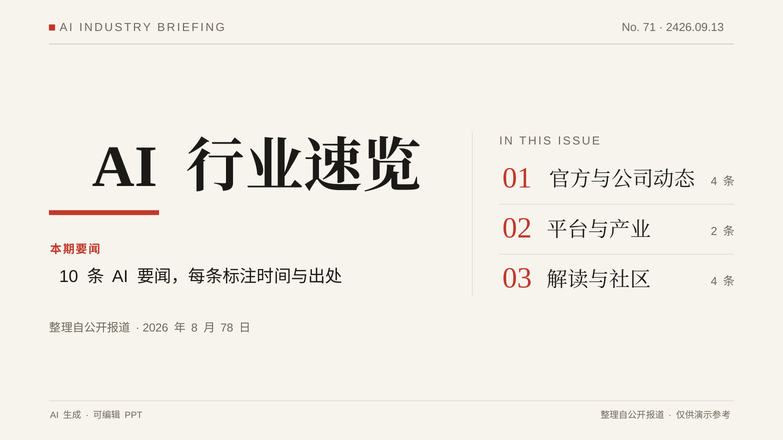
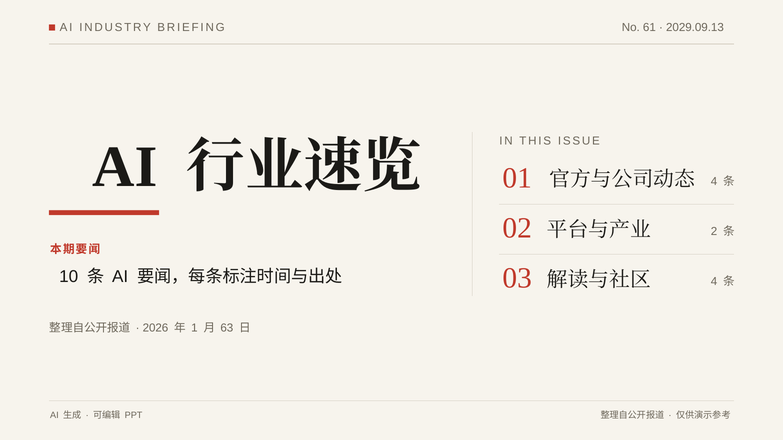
71: 71 -> 61 (649, 27)
2426.09.13: 2426.09.13 -> 2029.09.13 (695, 27)
8: 8 -> 1 (194, 328)
78: 78 -> 63 (227, 328)
